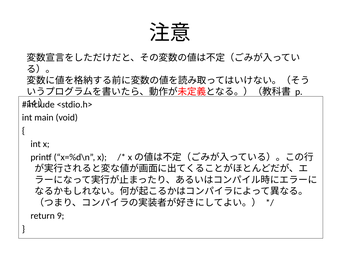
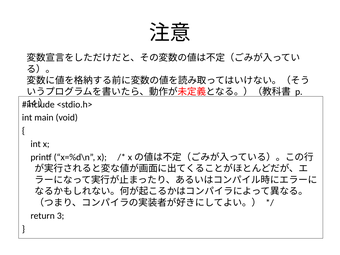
9: 9 -> 3 (61, 216)
